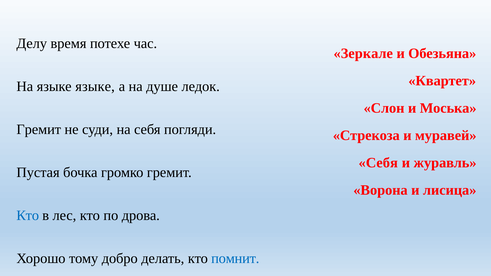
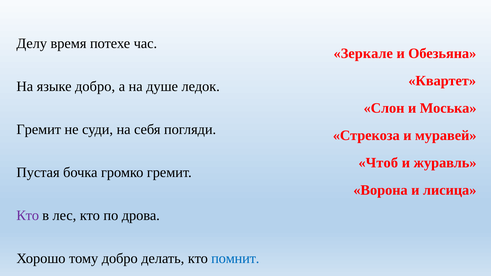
языке языке: языке -> добро (95, 87)
Себя: Себя -> Чтоб (378, 163)
Кто colour: blue -> purple (28, 216)
